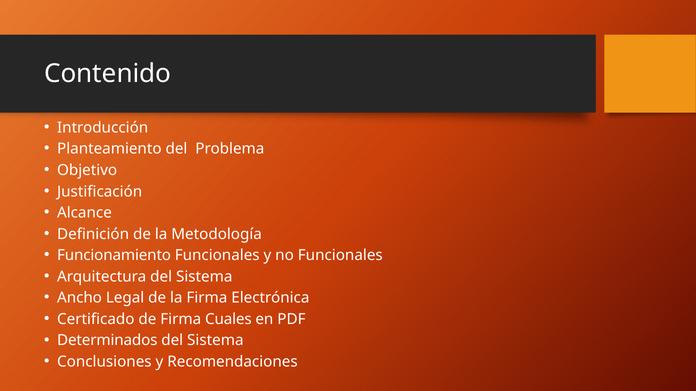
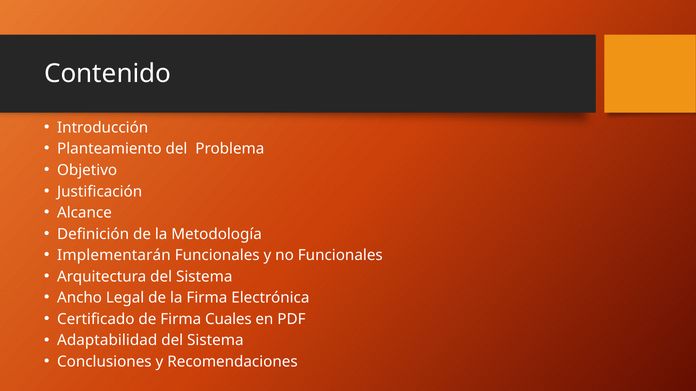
Funcionamiento: Funcionamiento -> Implementarán (114, 256)
Determinados: Determinados -> Adaptabilidad (107, 341)
